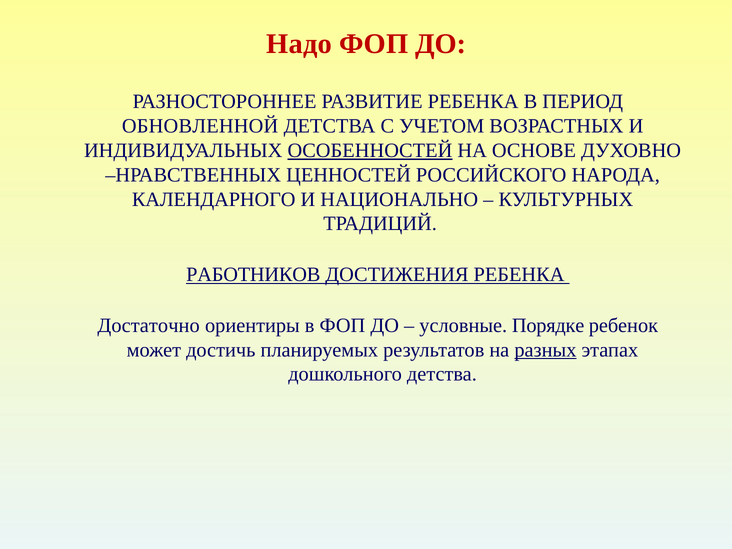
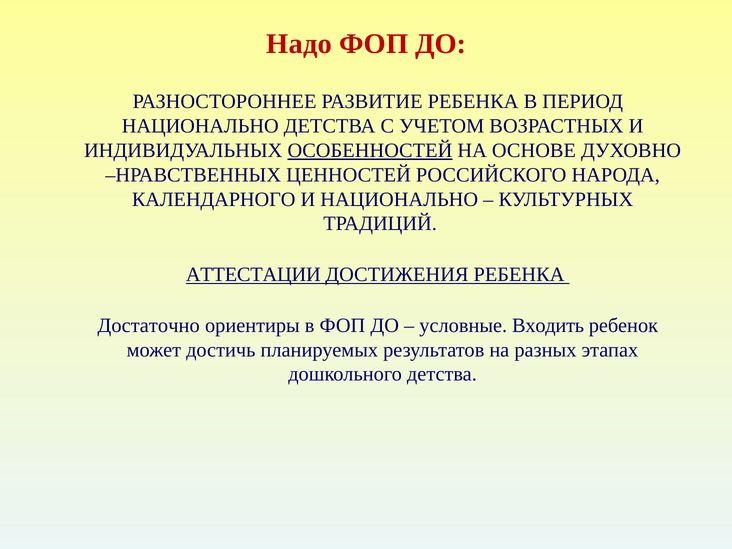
ОБНОВЛЕННОЙ: ОБНОВЛЕННОЙ -> НАЦИОНАЛЬНО (200, 126)
РАБОТНИКОВ: РАБОТНИКОВ -> АТТЕСТАЦИИ (253, 275)
Порядке: Порядке -> Входить (548, 325)
разных underline: present -> none (545, 350)
